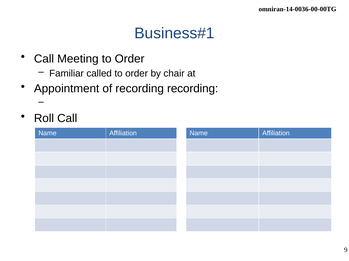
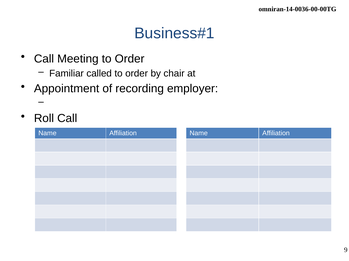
recording recording: recording -> employer (193, 89)
